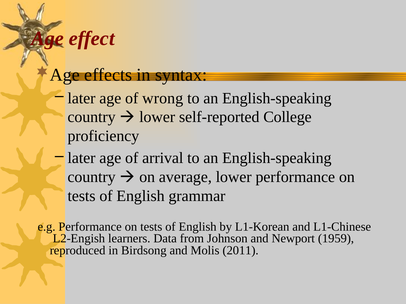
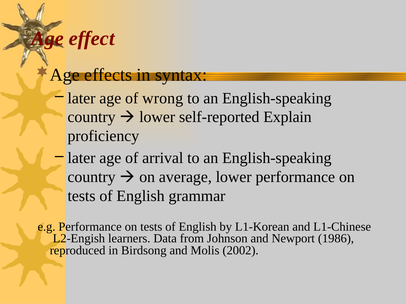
College: College -> Explain (287, 117)
1959: 1959 -> 1986 (336, 239)
2011: 2011 -> 2002 (241, 251)
